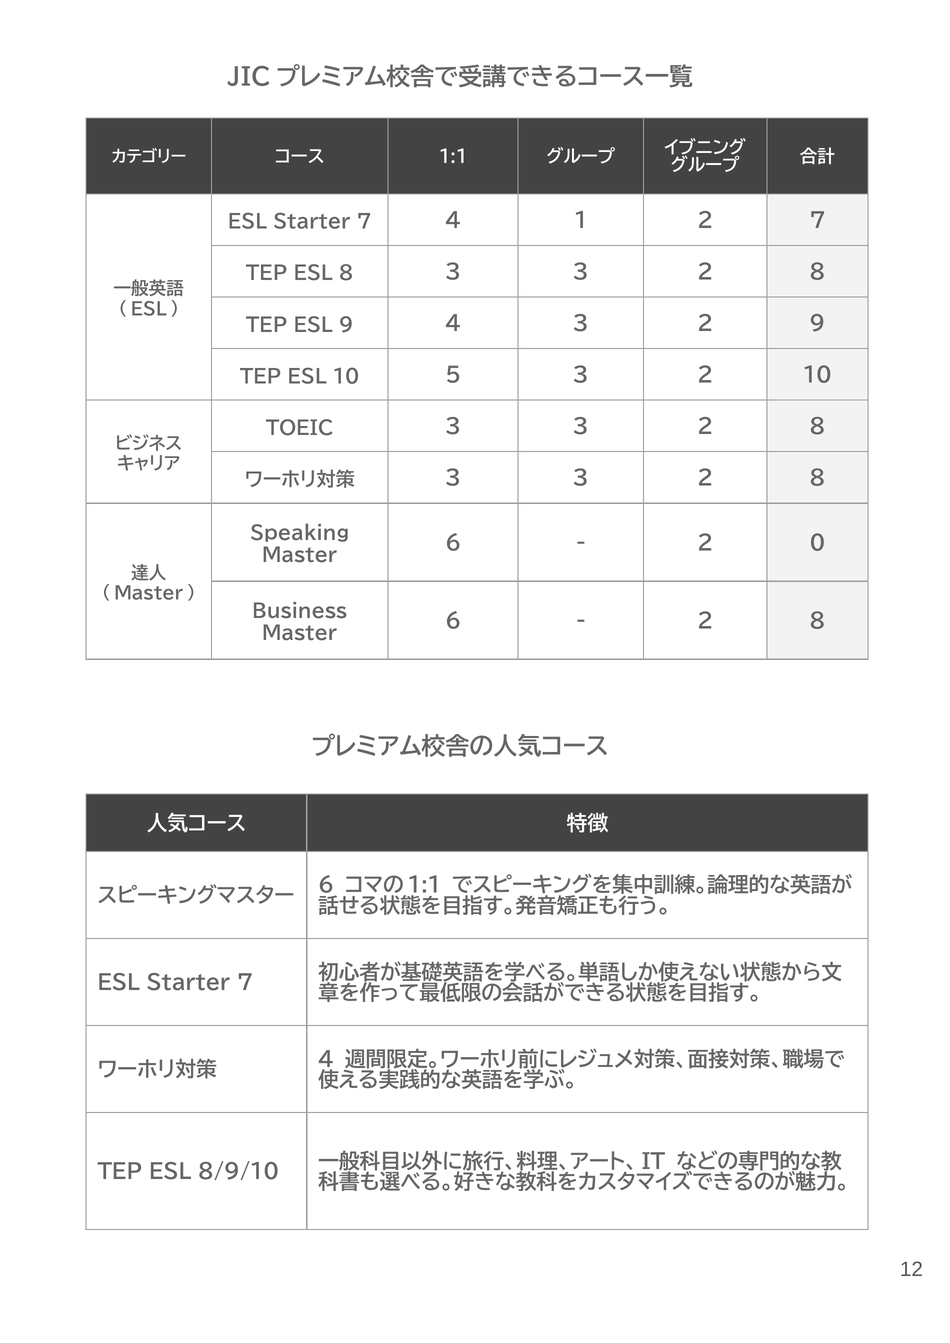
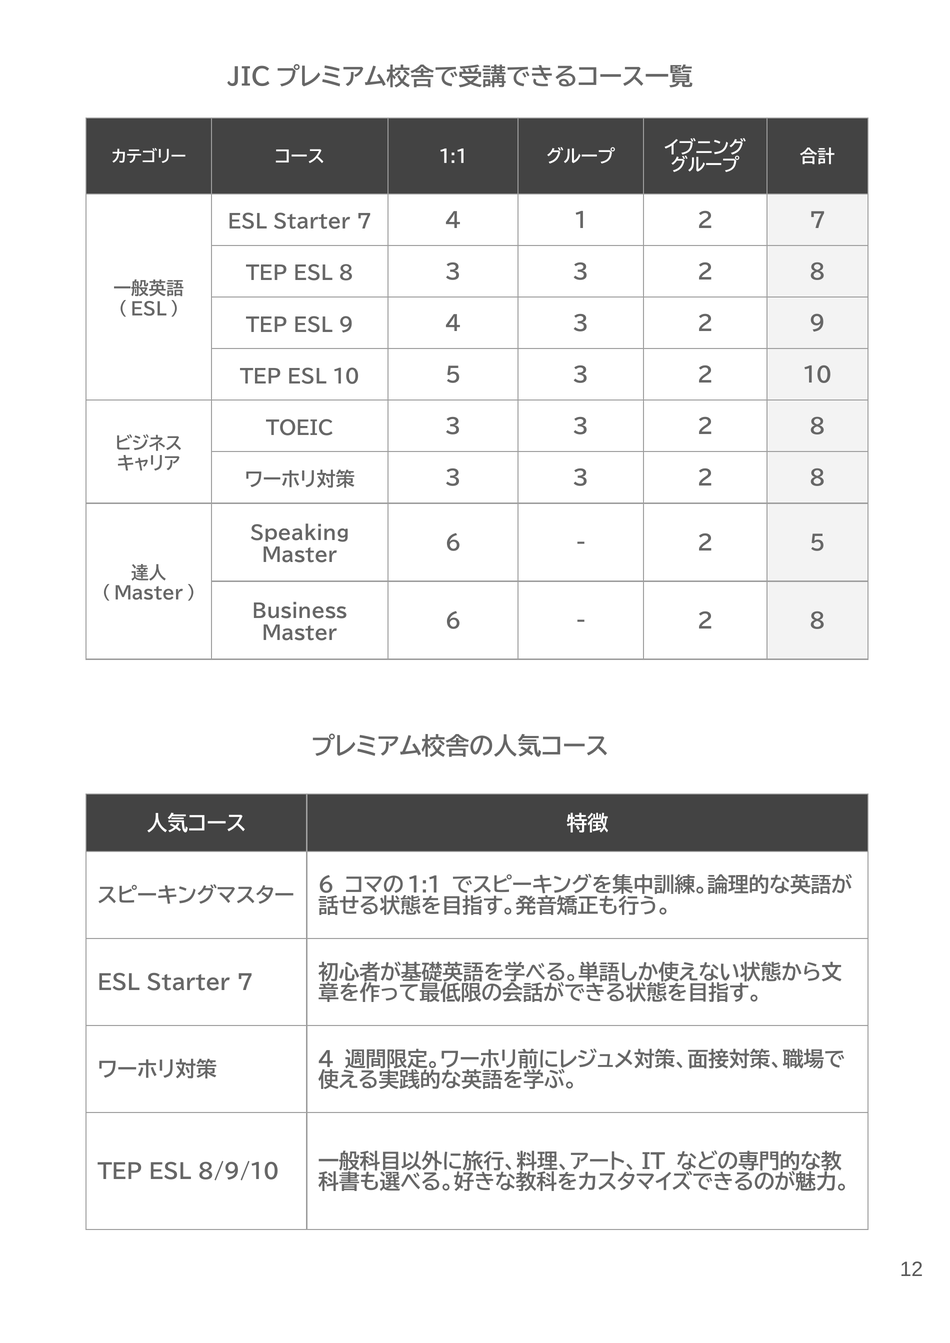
2 0: 0 -> 5 (817, 543)
